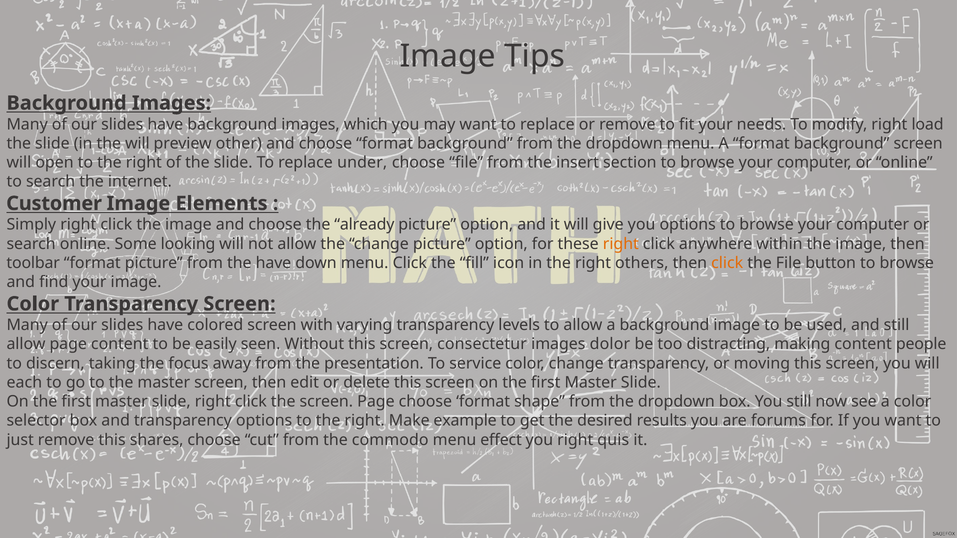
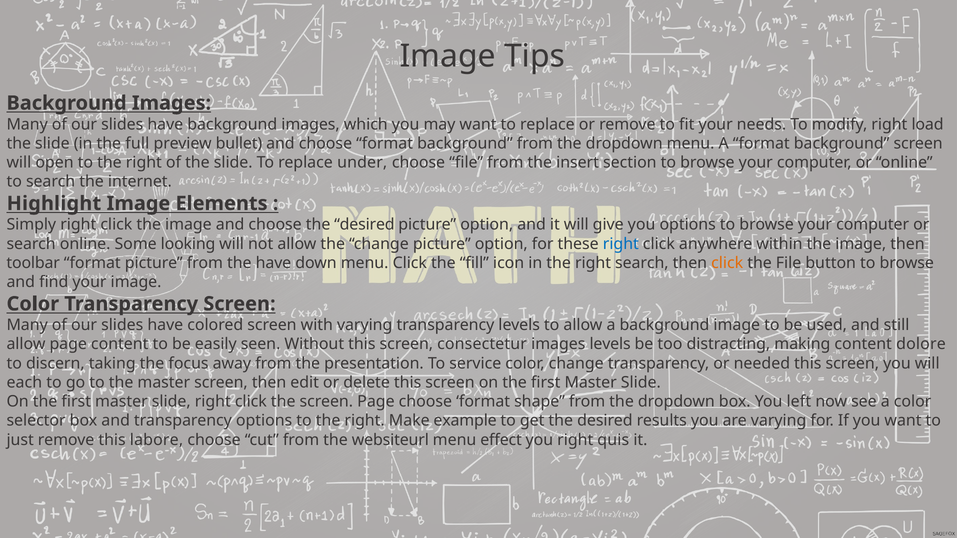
the will: will -> full (137, 143)
other: other -> bullet (239, 143)
Customer: Customer -> Highlight (54, 204)
choose the already: already -> desired (364, 225)
right colour: orange -> blue (621, 244)
right others: others -> search (642, 263)
images dolor: dolor -> levels (610, 344)
people: people -> dolore (921, 344)
moving: moving -> needed (762, 364)
You still: still -> left (799, 402)
are forums: forums -> varying (779, 421)
shares: shares -> labore (157, 440)
commodo: commodo -> websiteurl (390, 440)
